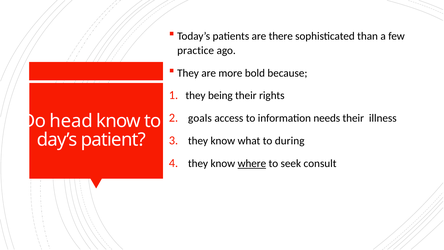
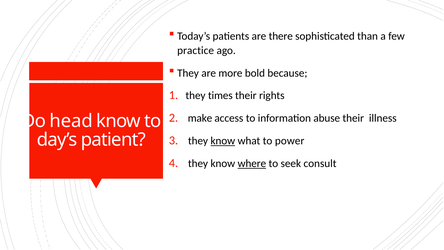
being: being -> times (220, 96)
goals: goals -> make (200, 118)
needs: needs -> abuse (327, 118)
know underline: none -> present (223, 141)
during: during -> power (290, 141)
